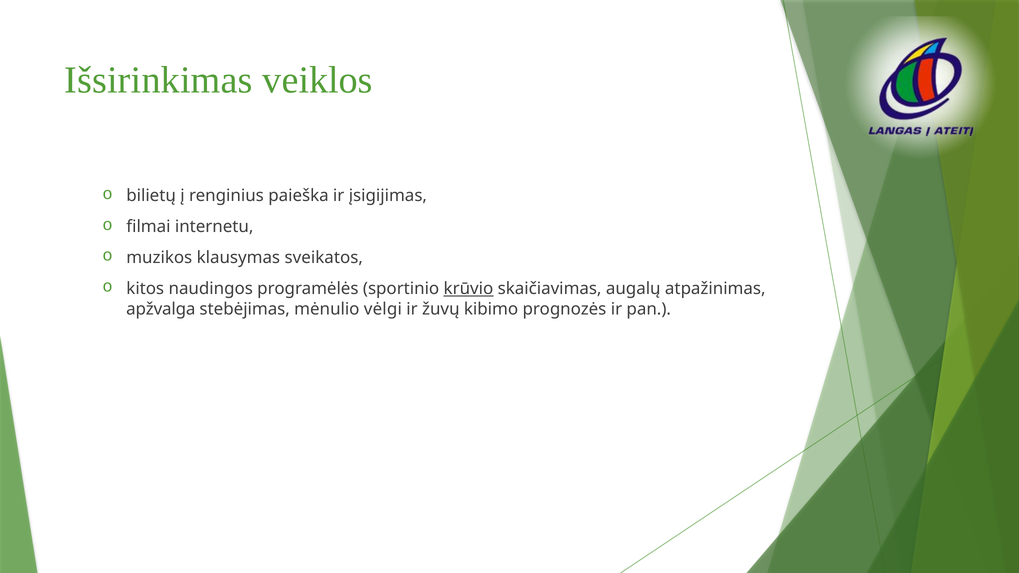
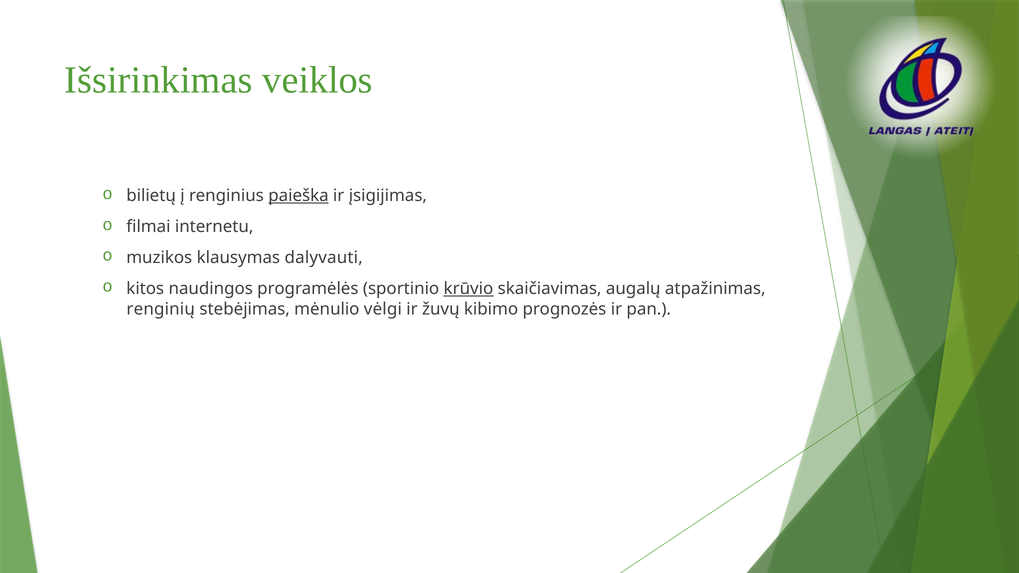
paieška underline: none -> present (298, 196)
sveikatos: sveikatos -> dalyvauti (324, 258)
apžvalga: apžvalga -> renginių (161, 309)
